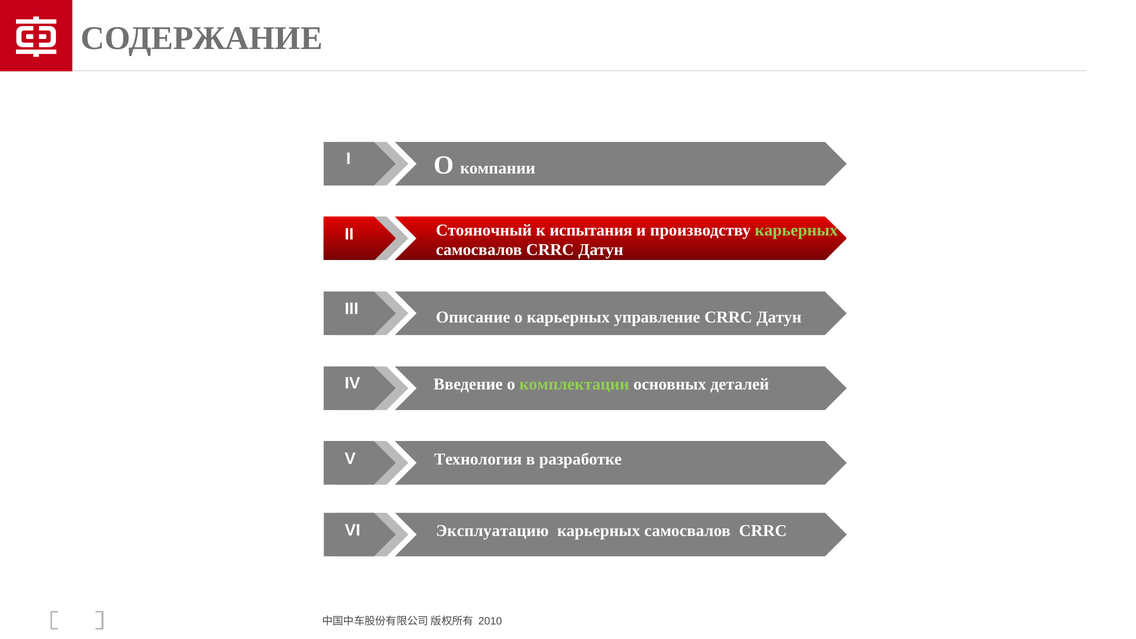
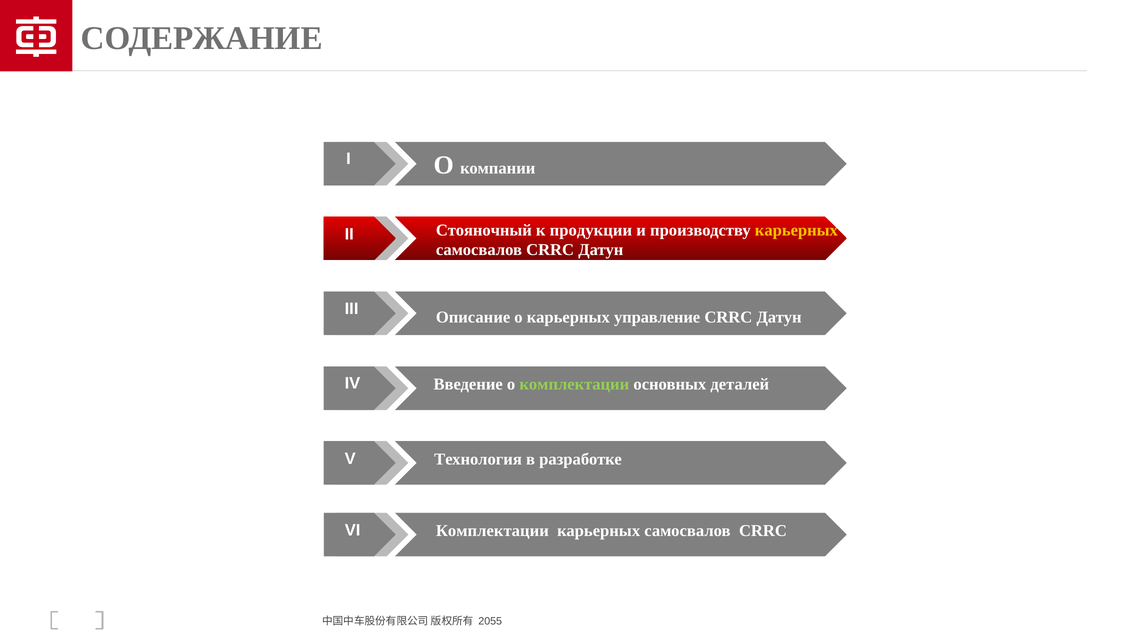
испытания: испытания -> продукции (591, 230)
карьерных colour: light green -> yellow (796, 230)
Эксплуатацию: Эксплуатацию -> Комплектации (492, 531)
2010: 2010 -> 2055 (490, 621)
